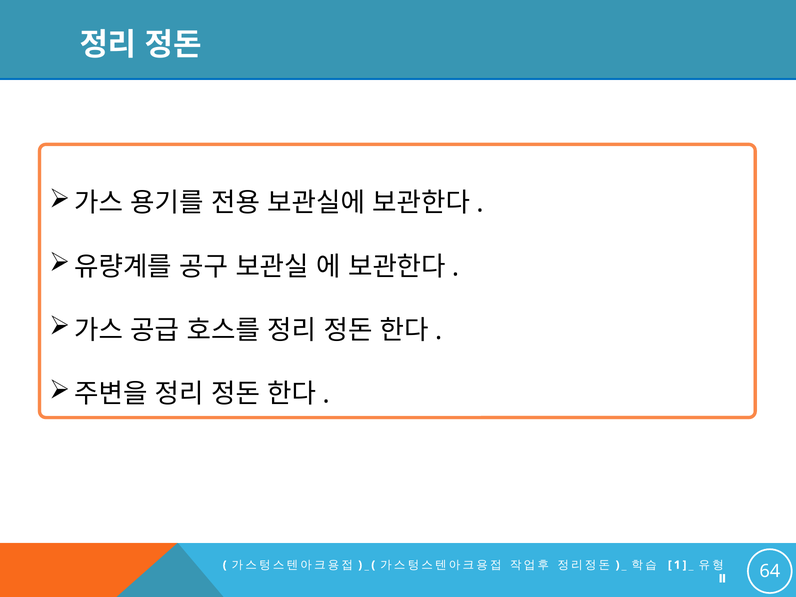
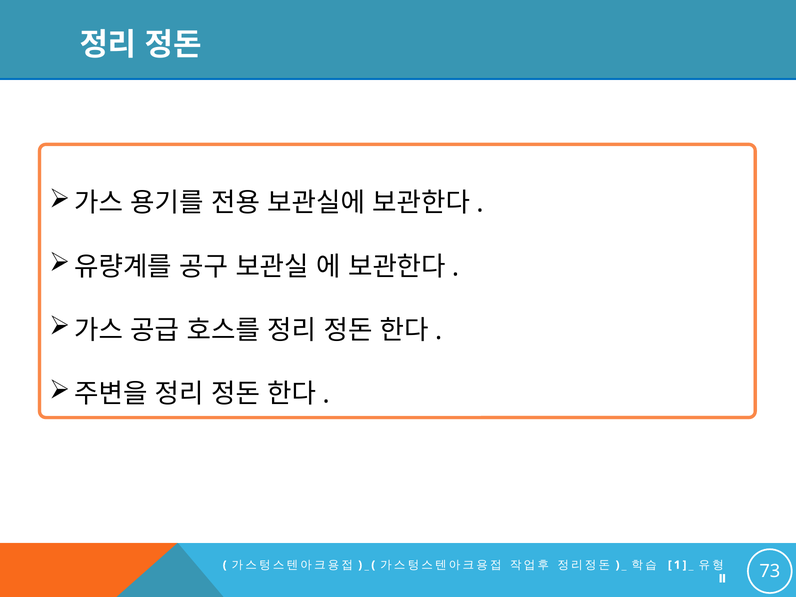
64: 64 -> 73 (770, 571)
